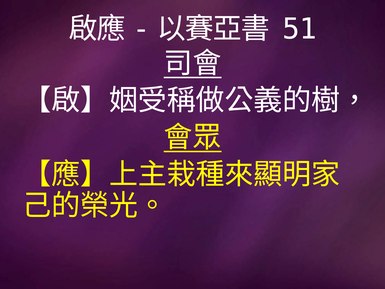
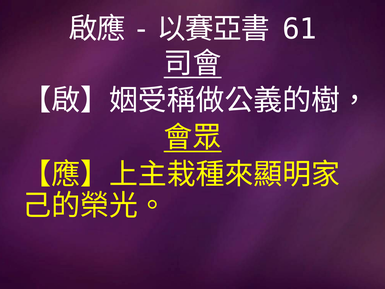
51: 51 -> 61 (300, 29)
